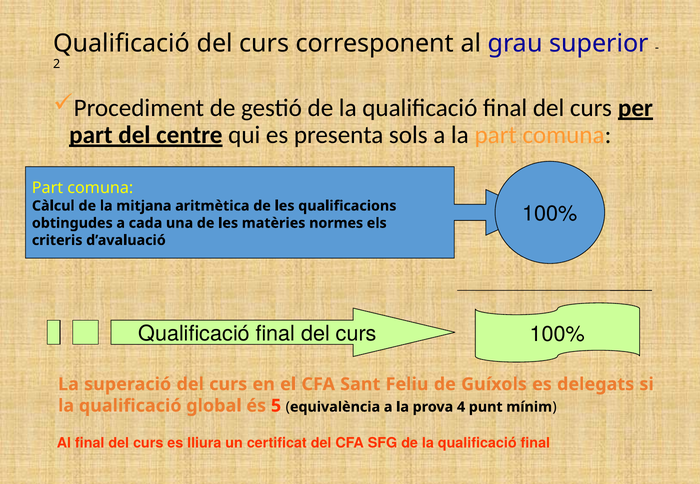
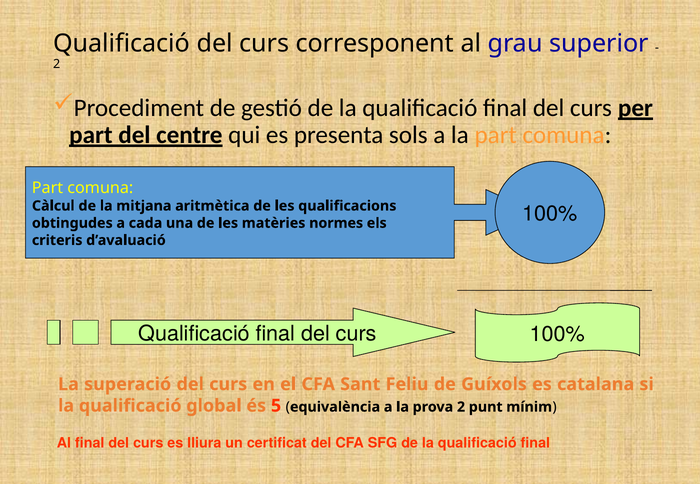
delegats: delegats -> catalana (596, 385)
prova 4: 4 -> 2 (461, 407)
